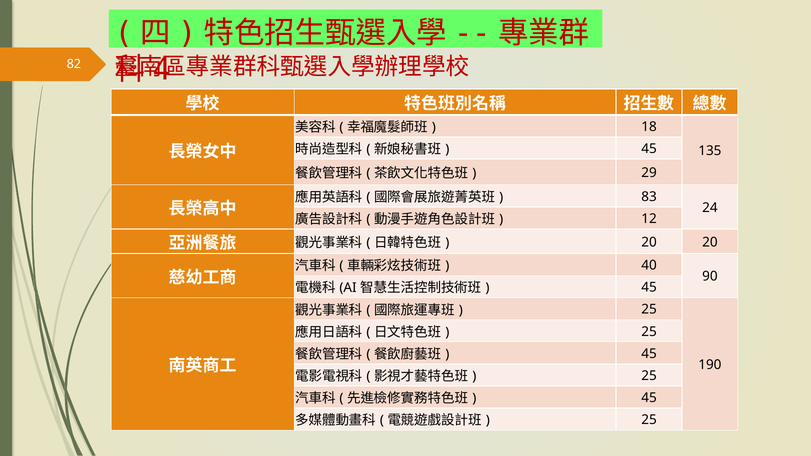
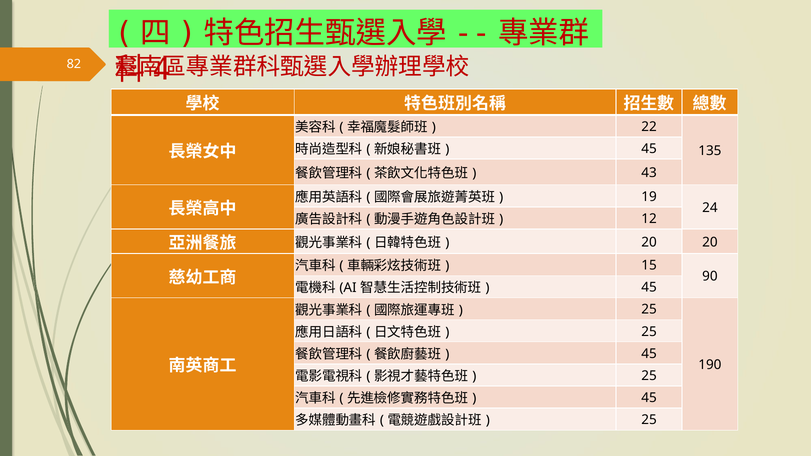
18: 18 -> 22 (649, 127)
29: 29 -> 43 (649, 173)
83: 83 -> 19 (649, 197)
40: 40 -> 15 (649, 265)
